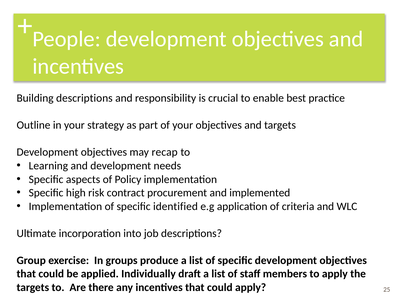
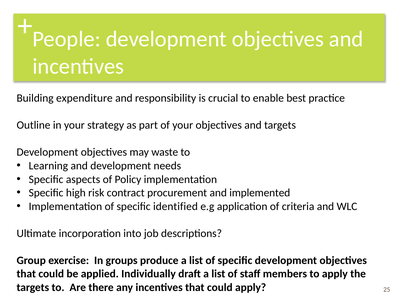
Building descriptions: descriptions -> expenditure (84, 98)
recap: recap -> waste (165, 152)
